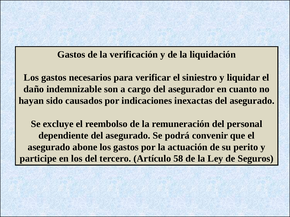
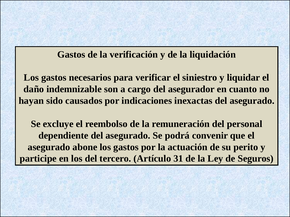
58: 58 -> 31 (178, 159)
